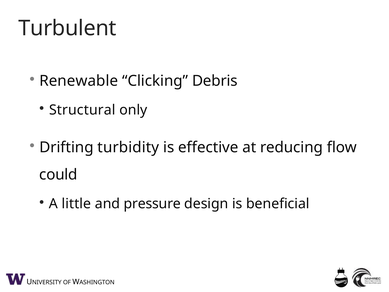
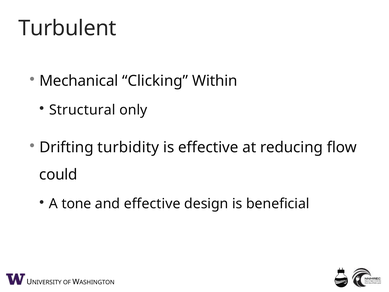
Renewable: Renewable -> Mechanical (79, 81)
Debris: Debris -> Within (215, 81)
little: little -> tone (76, 204)
and pressure: pressure -> effective (152, 204)
